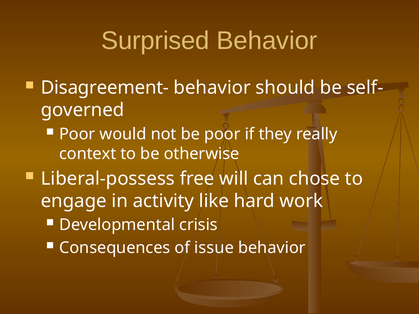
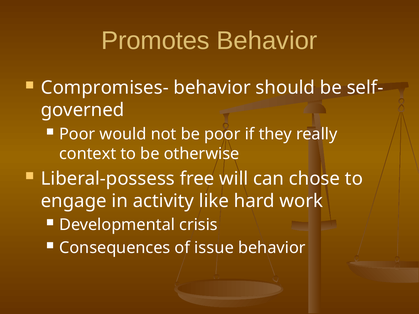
Surprised: Surprised -> Promotes (155, 41)
Disagreement-: Disagreement- -> Compromises- (105, 88)
